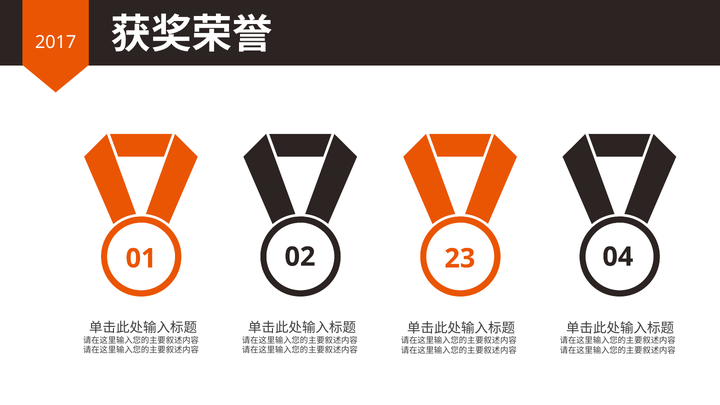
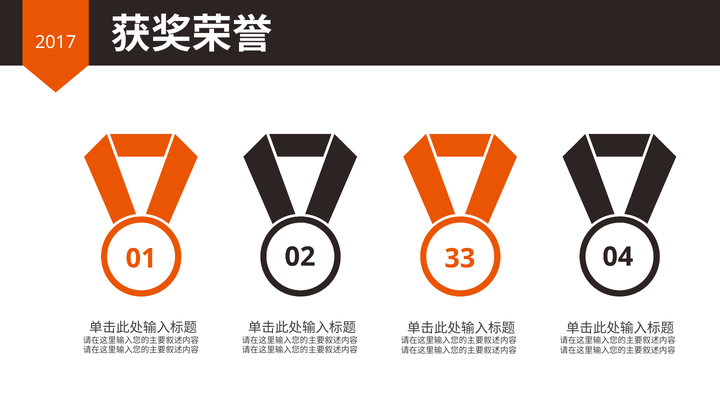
23: 23 -> 33 (460, 258)
